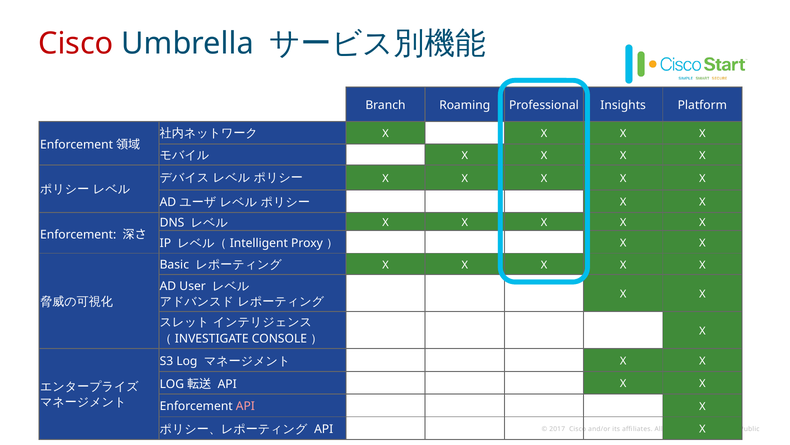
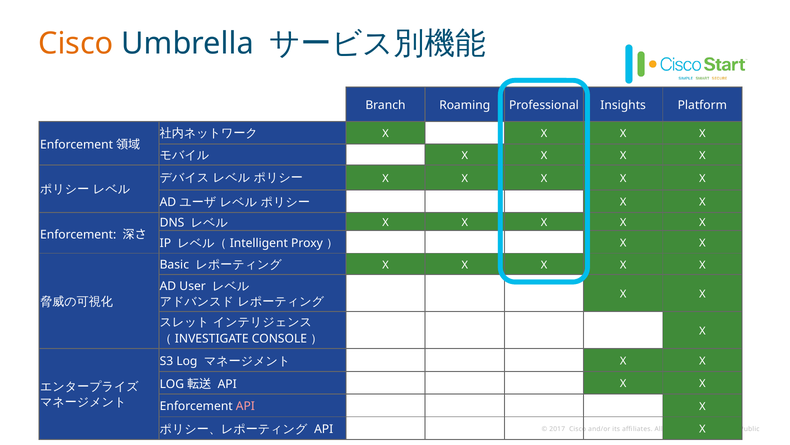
Cisco colour: red -> orange (76, 44)
